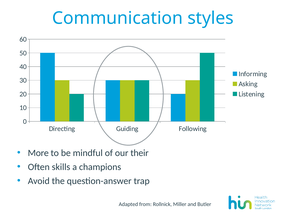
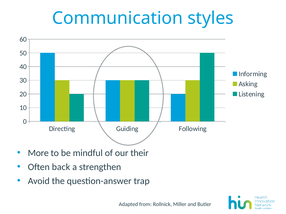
skills: skills -> back (61, 167)
champions: champions -> strengthen (100, 167)
